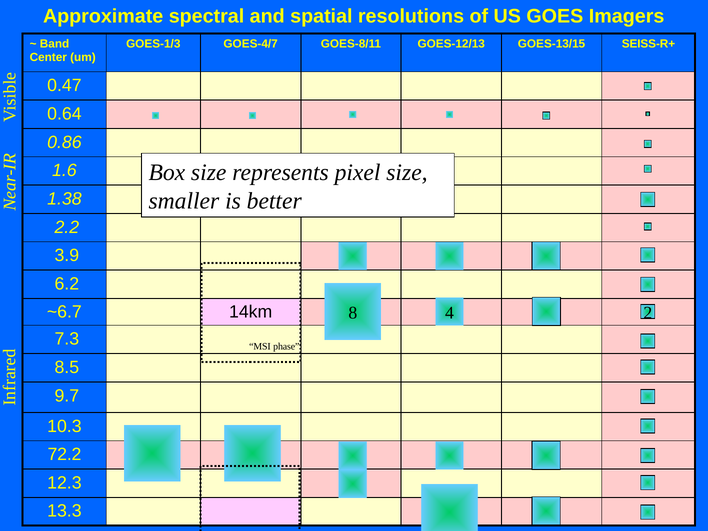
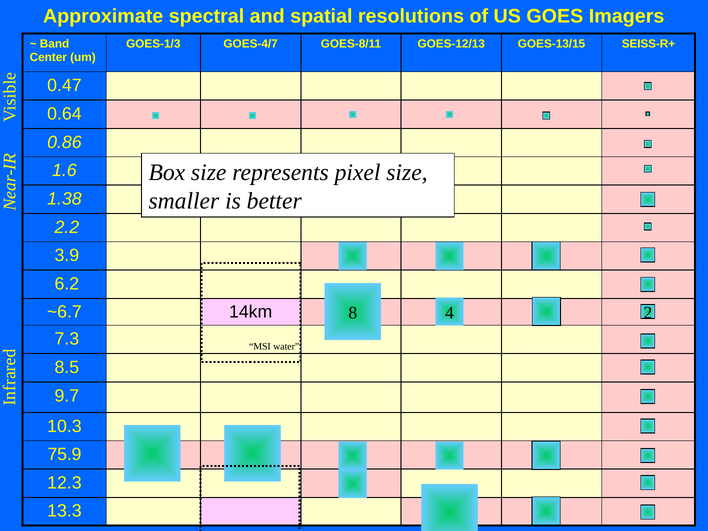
phase: phase -> water (286, 346)
72.2: 72.2 -> 75.9 (64, 454)
